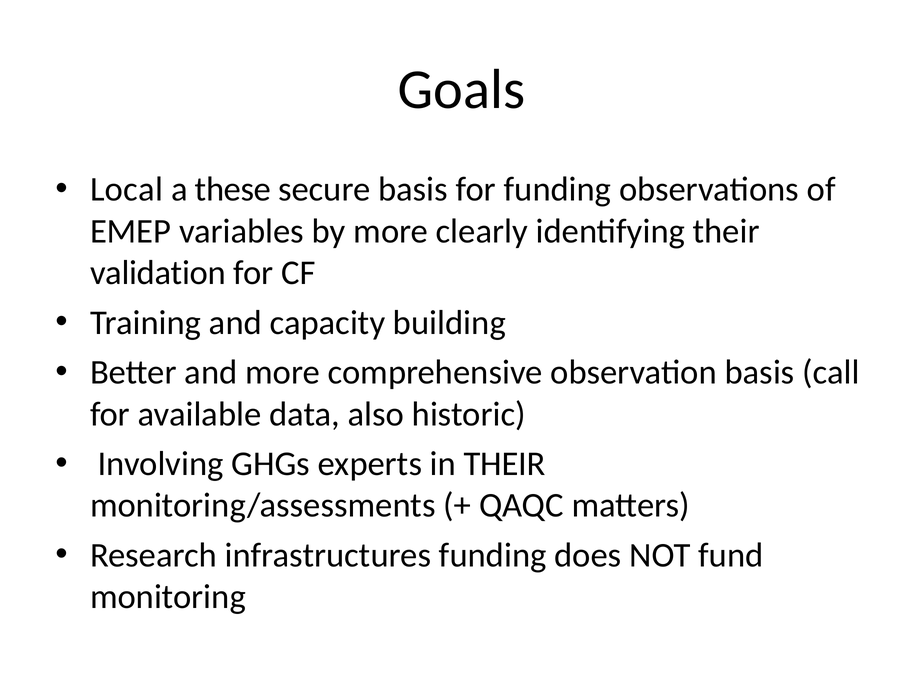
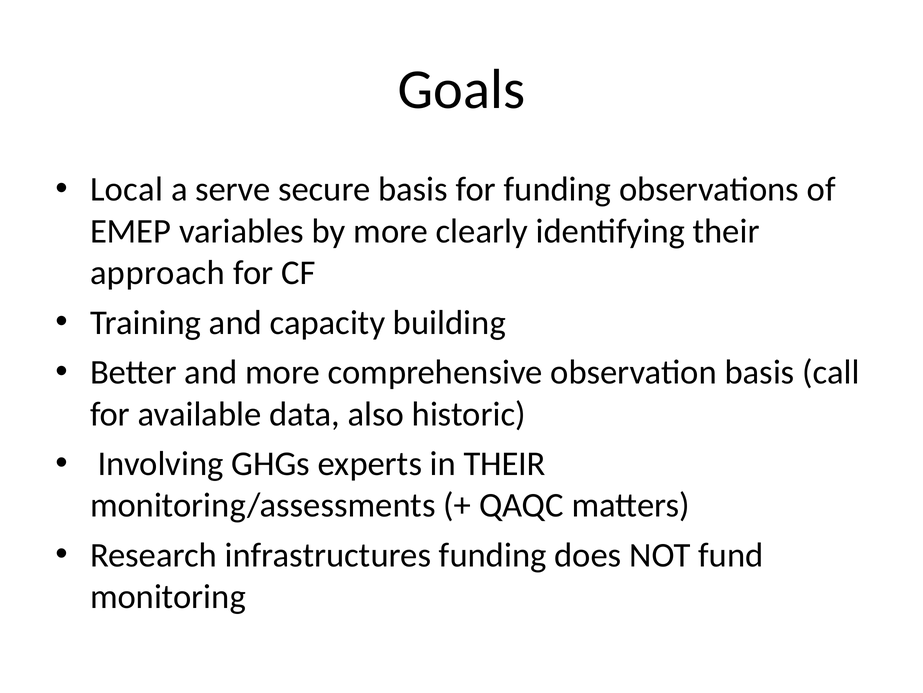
these: these -> serve (233, 189)
validation: validation -> approach (158, 272)
